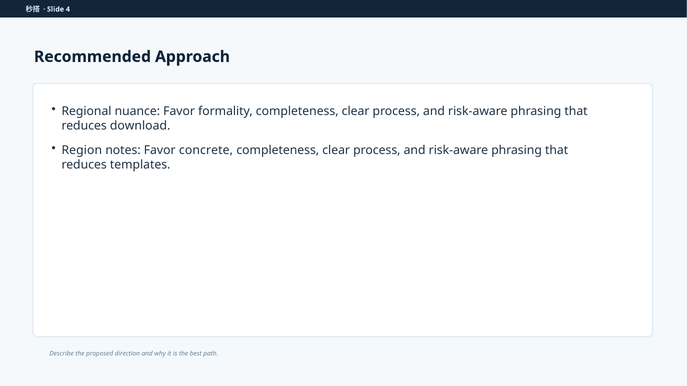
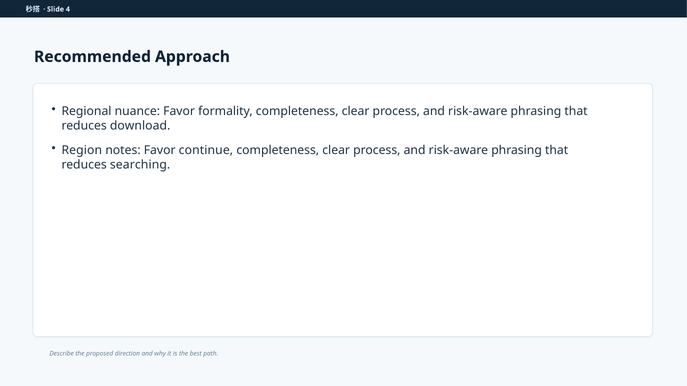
concrete: concrete -> continue (206, 150)
templates: templates -> searching (140, 165)
